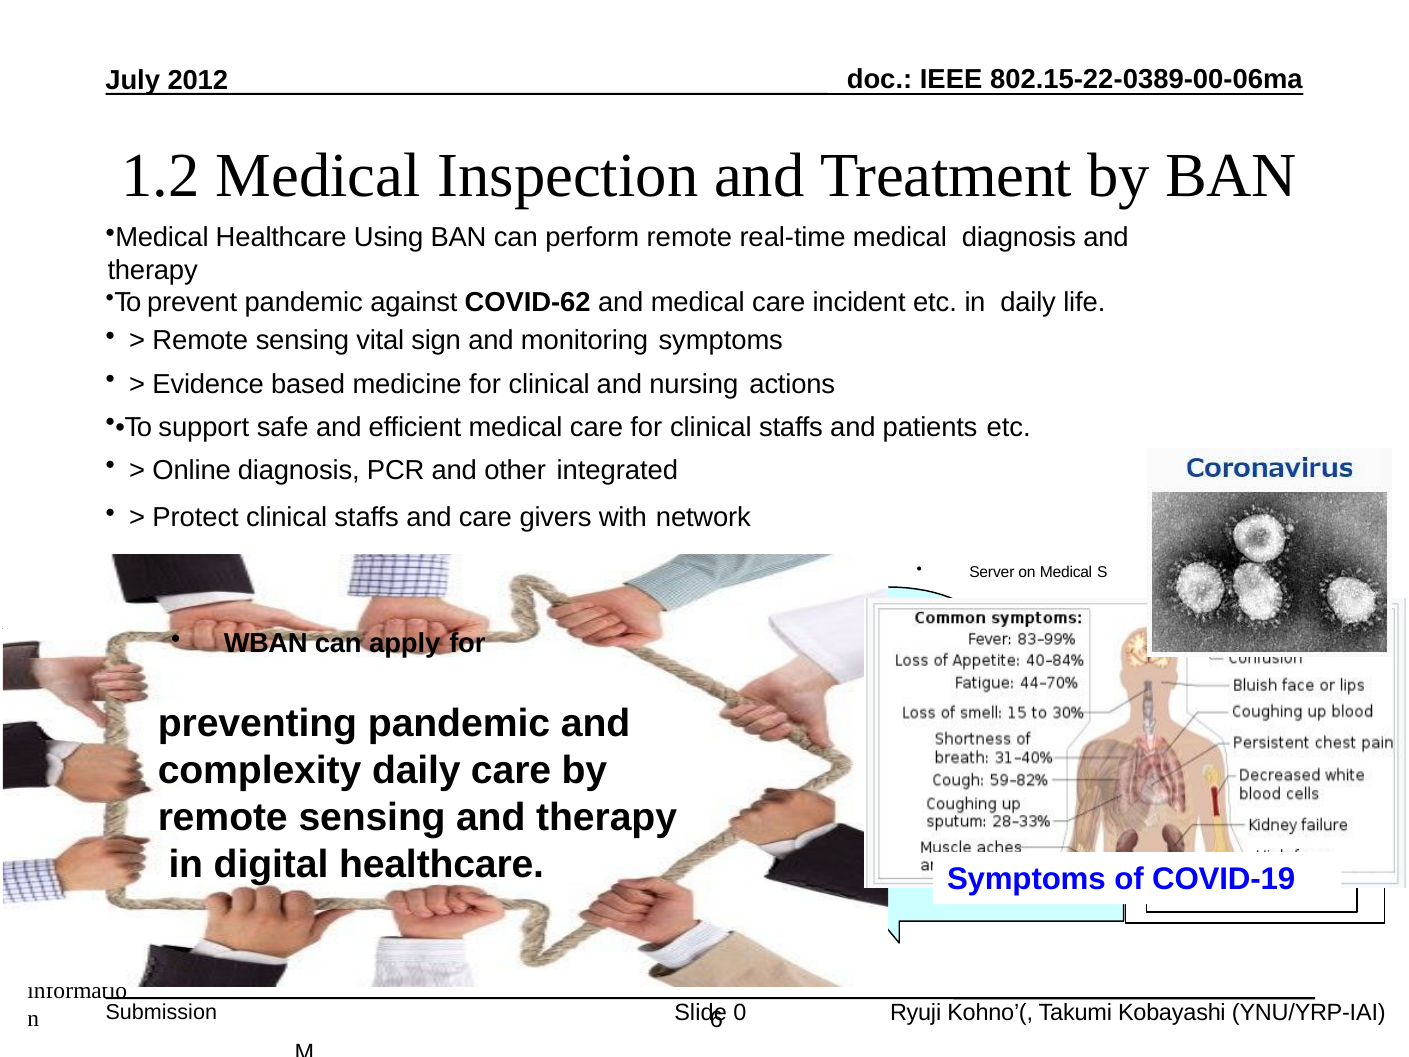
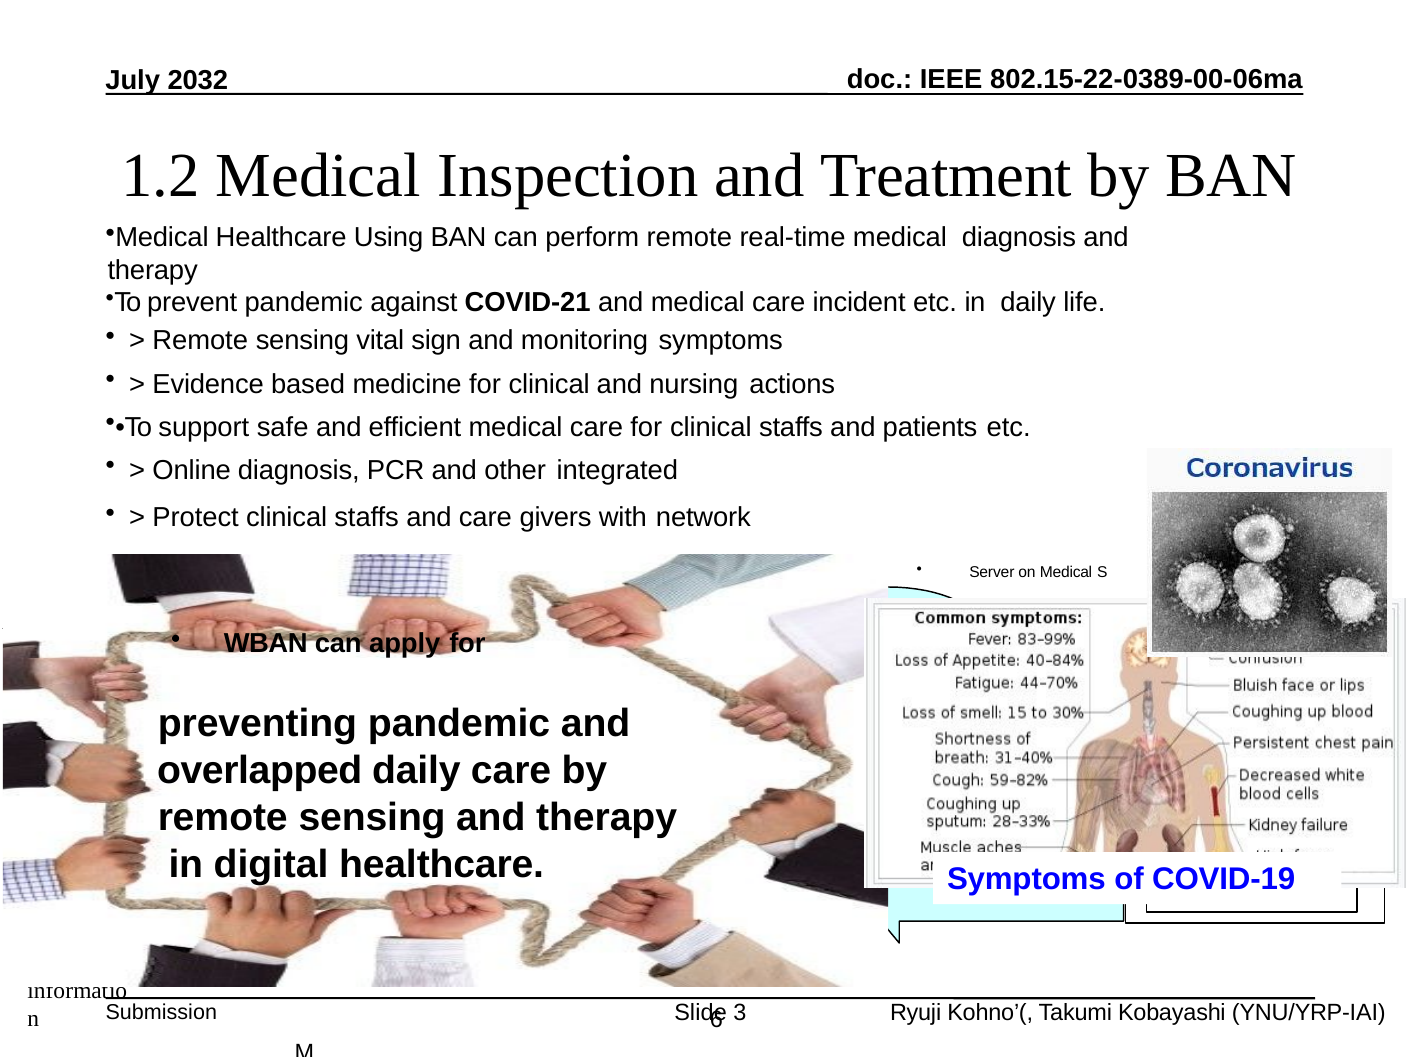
2012: 2012 -> 2032 (198, 80)
COVID-62: COVID-62 -> COVID-21 (528, 303)
complexity: complexity -> overlapped (260, 770)
0: 0 -> 3 (740, 1013)
